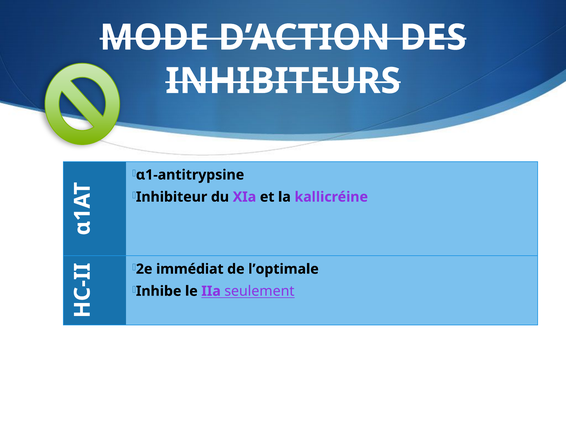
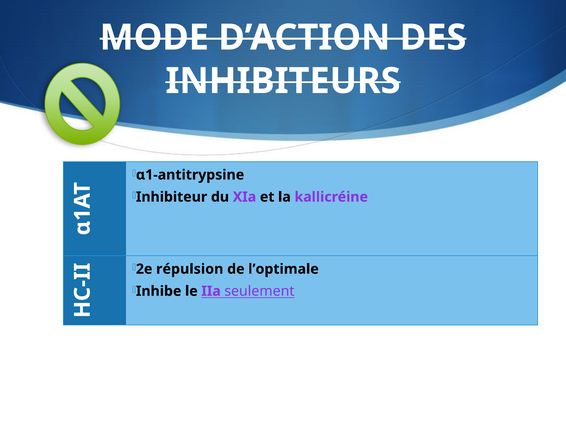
immédiat: immédiat -> répulsion (190, 269)
